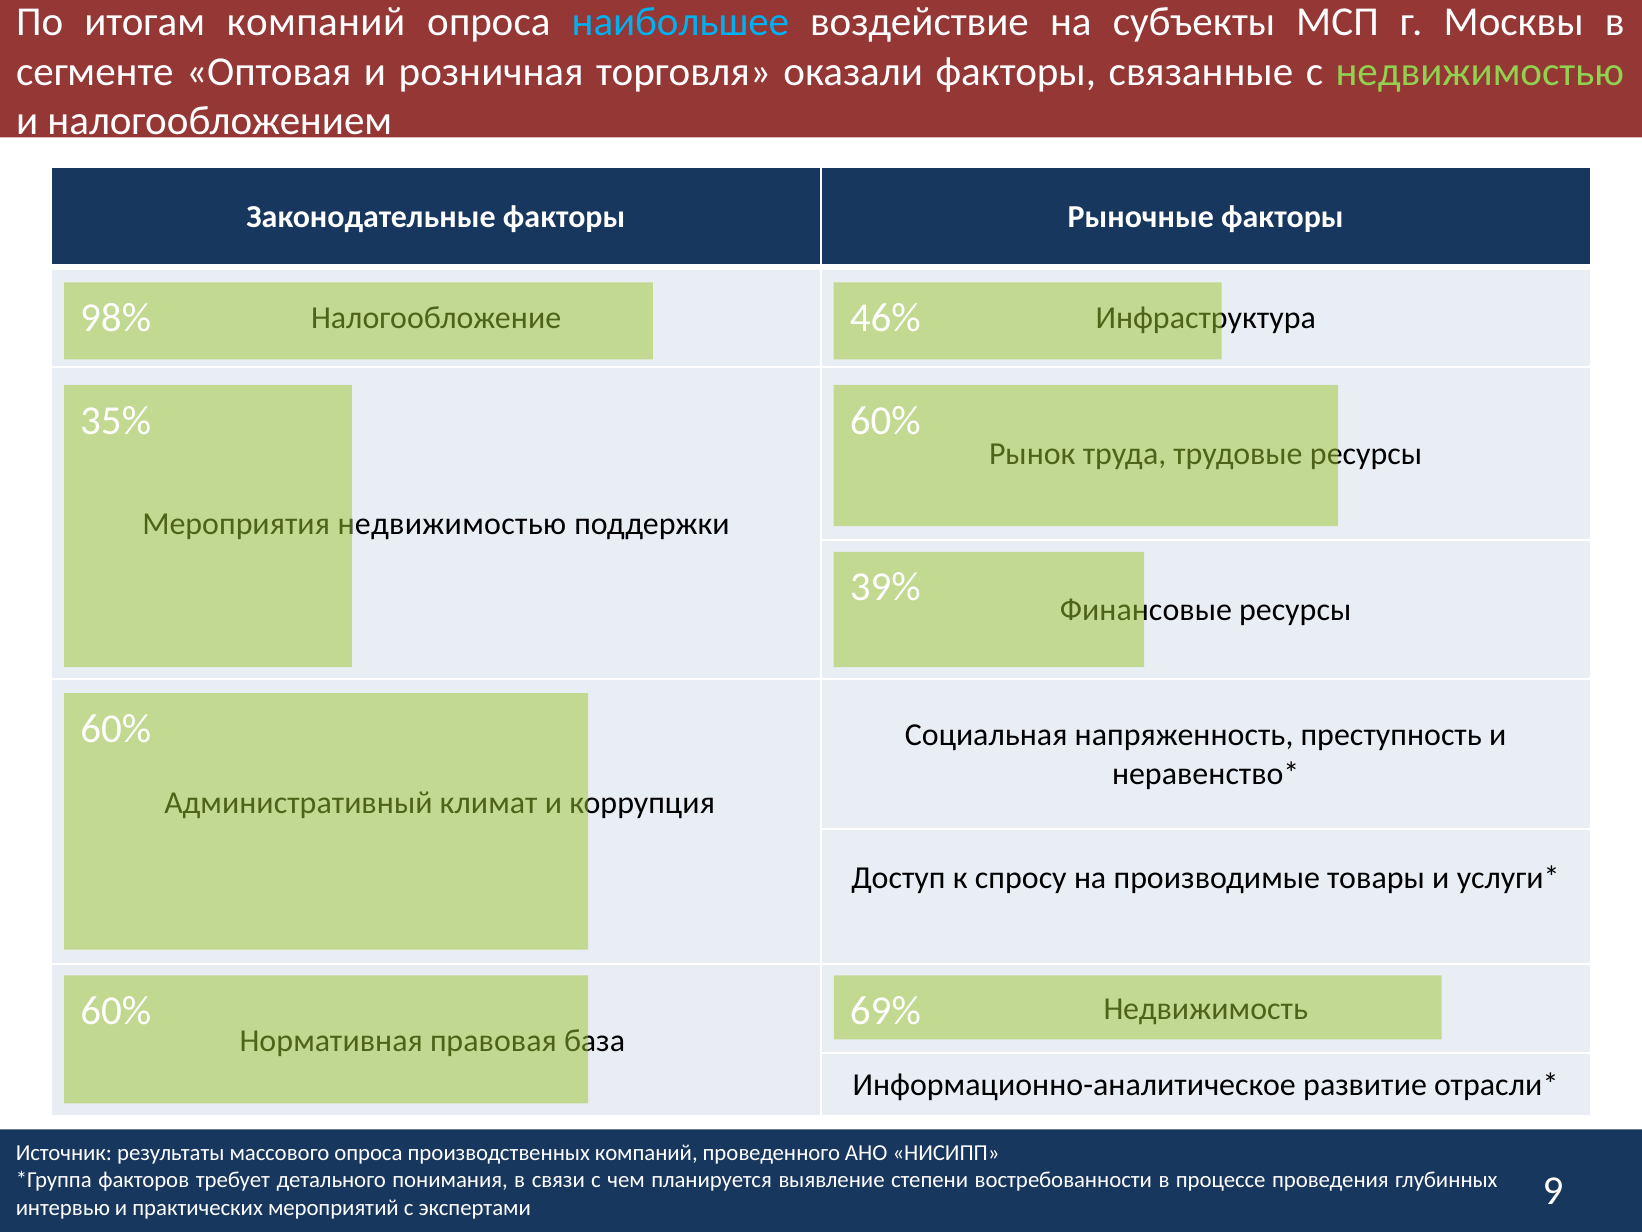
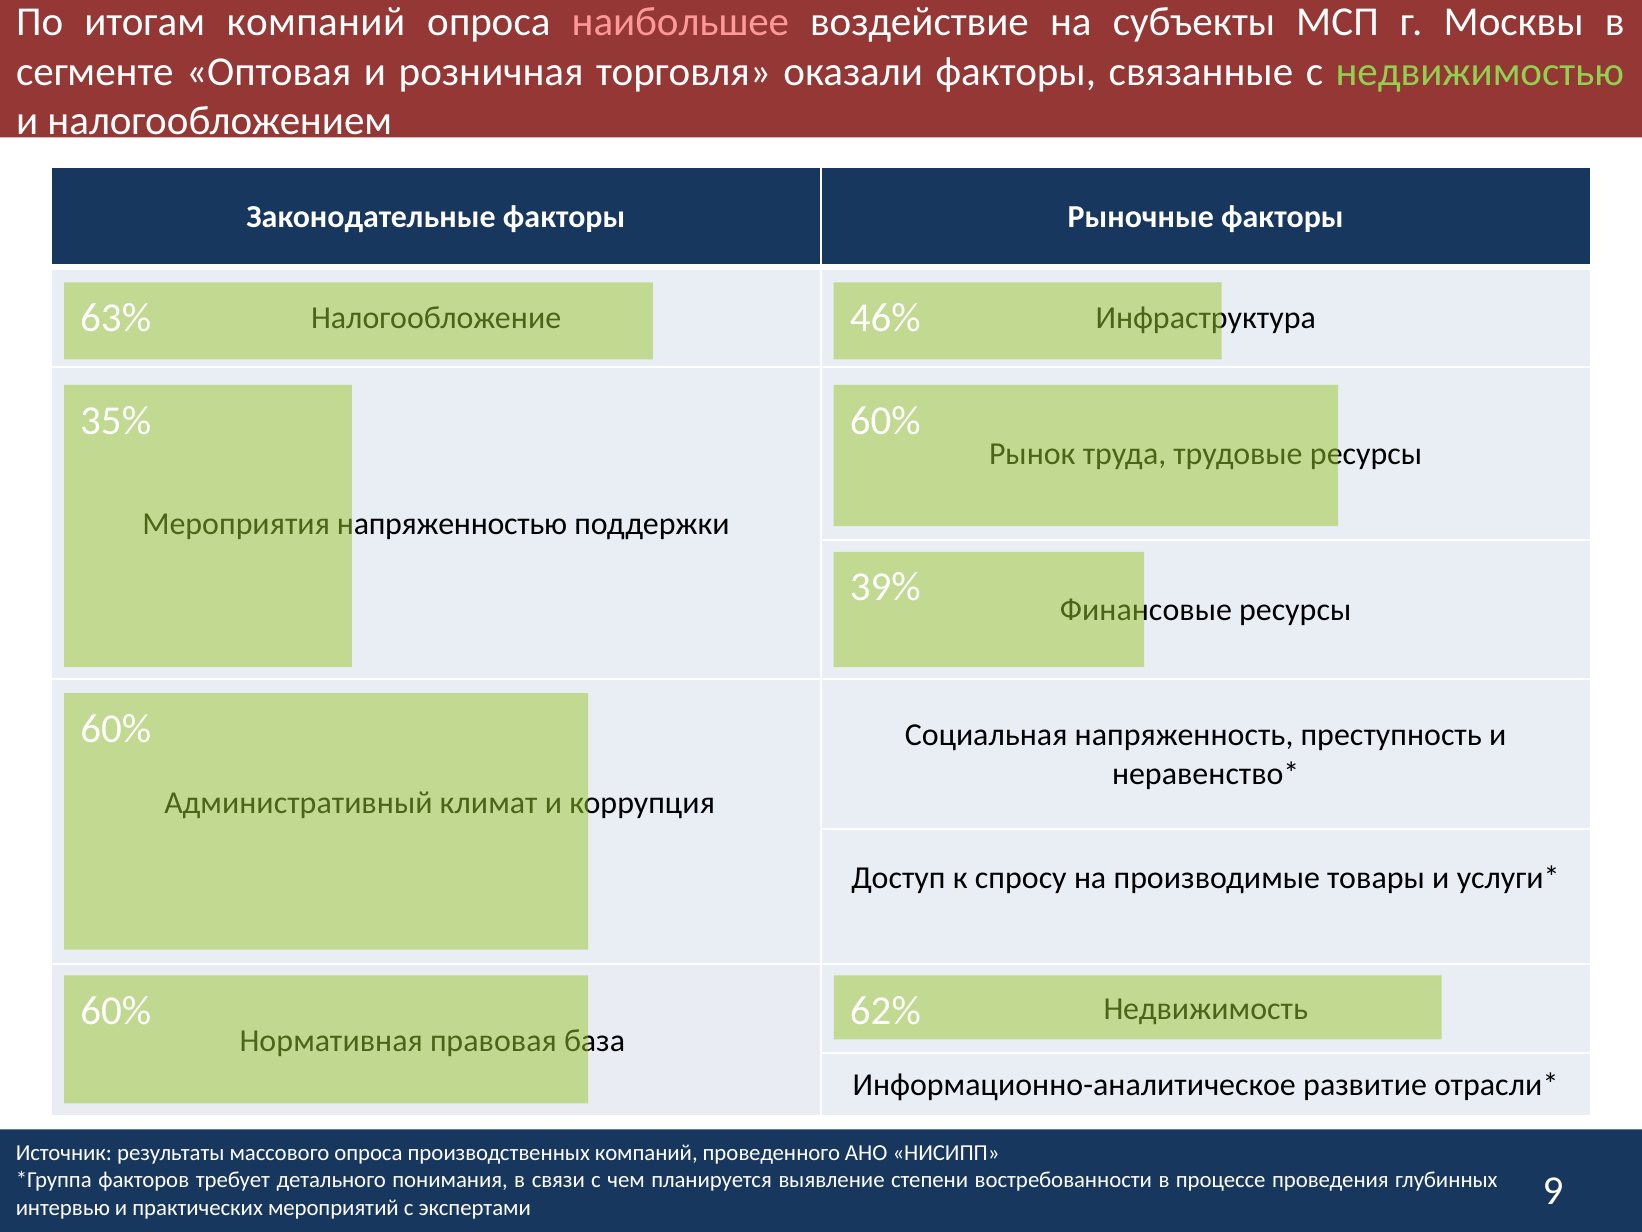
наибольшее colour: light blue -> pink (680, 22)
98%: 98% -> 63% (116, 318)
недвижимостью: недвижимостью -> напряженностью (452, 523)
69%: 69% -> 62% (885, 1010)
